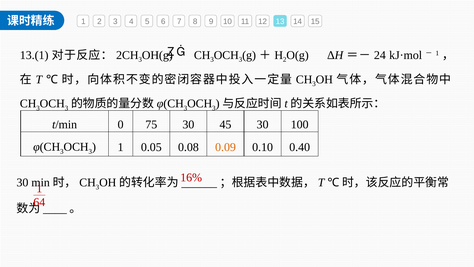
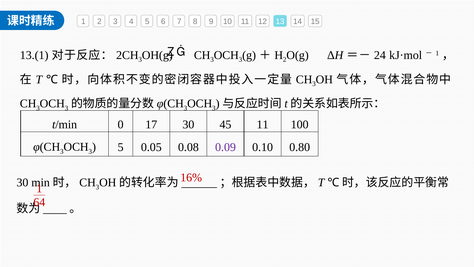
75: 75 -> 17 (151, 124)
45 30: 30 -> 11 (263, 124)
1: 1 -> 5 (121, 147)
0.09 colour: orange -> purple (225, 147)
0.40: 0.40 -> 0.80 (300, 147)
